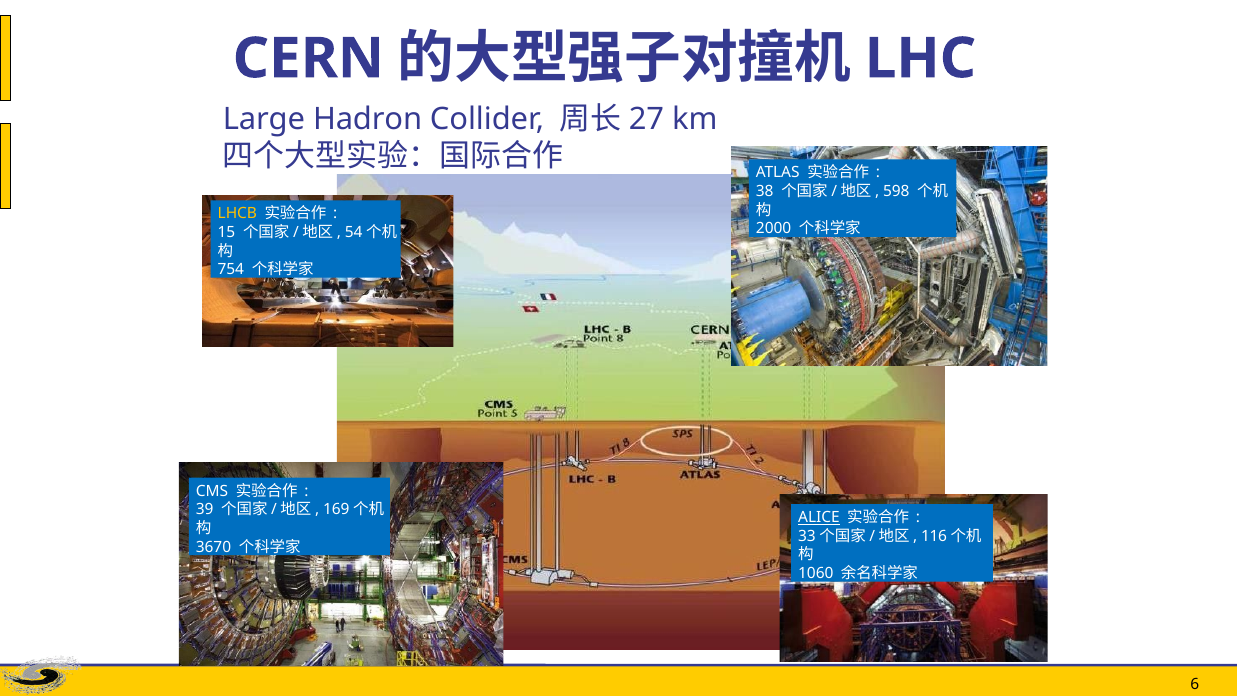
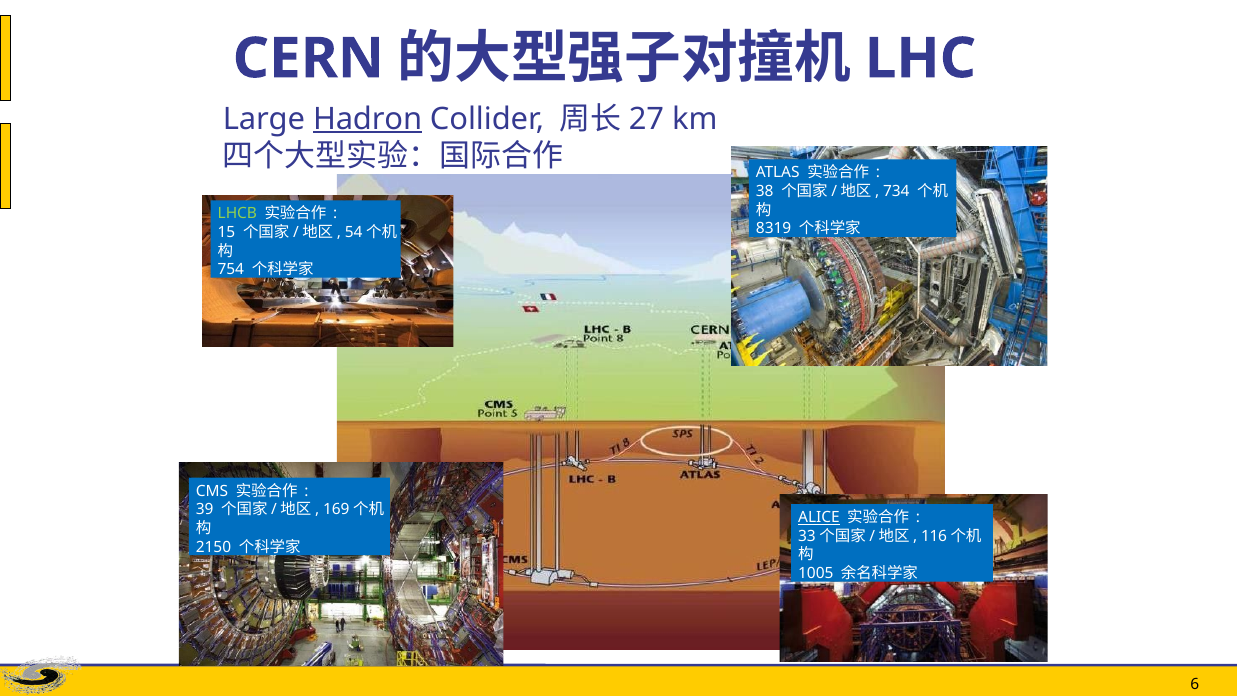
Hadron underline: none -> present (368, 119)
598: 598 -> 734 (896, 191)
LHCB colour: yellow -> light green (237, 214)
2000: 2000 -> 8319 (774, 229)
3670: 3670 -> 2150 (214, 547)
1060: 1060 -> 1005 (816, 573)
